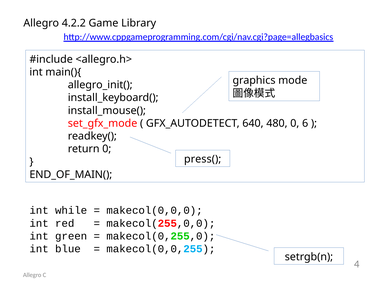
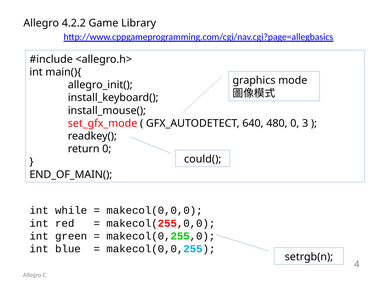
6: 6 -> 3 (305, 123)
press(: press( -> could( (203, 159)
